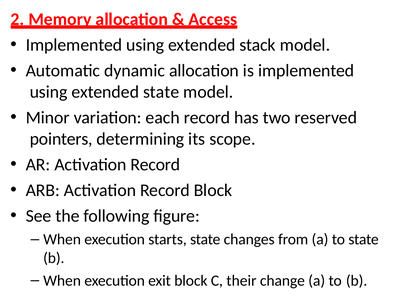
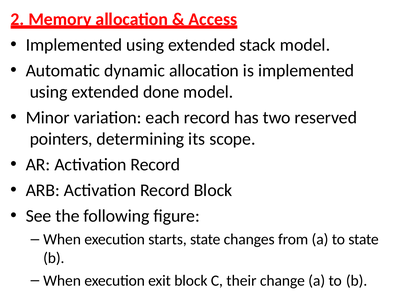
extended state: state -> done (161, 92)
